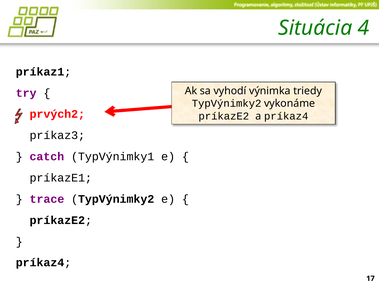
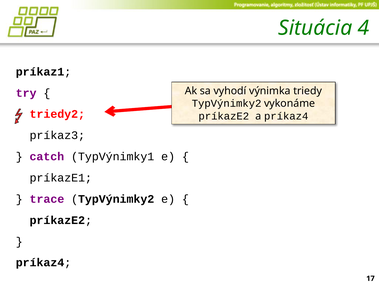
prvých2: prvých2 -> triedy2 (57, 114)
